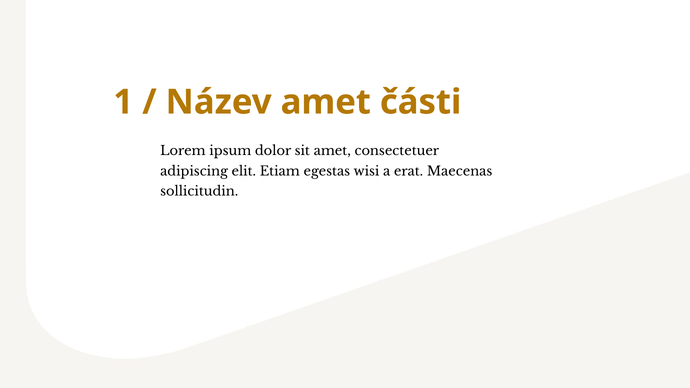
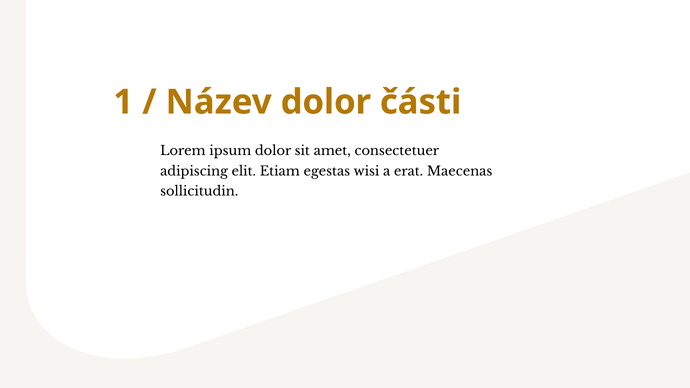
Název amet: amet -> dolor (326, 102)
